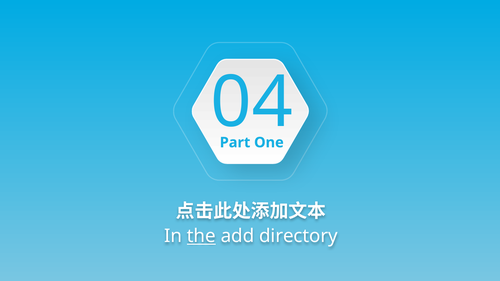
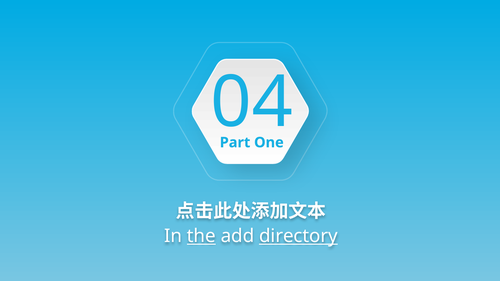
directory underline: none -> present (298, 236)
